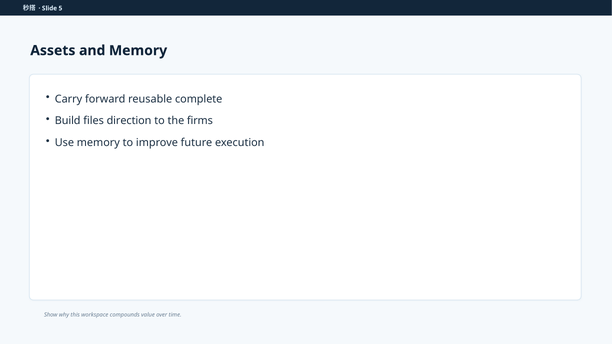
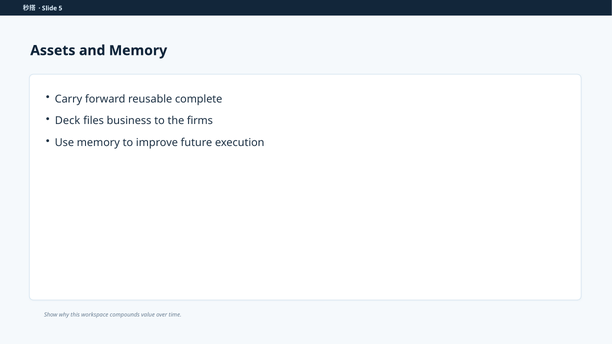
Build: Build -> Deck (68, 121)
direction: direction -> business (129, 121)
